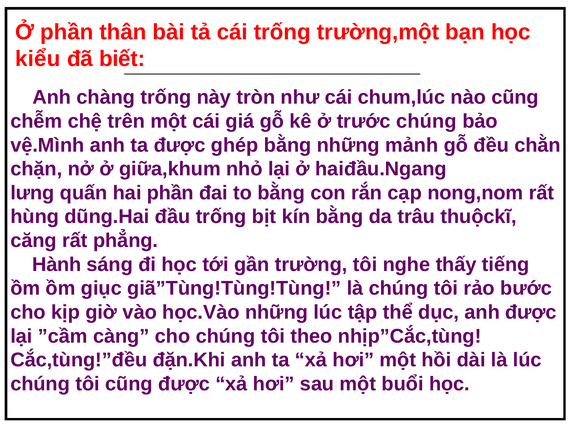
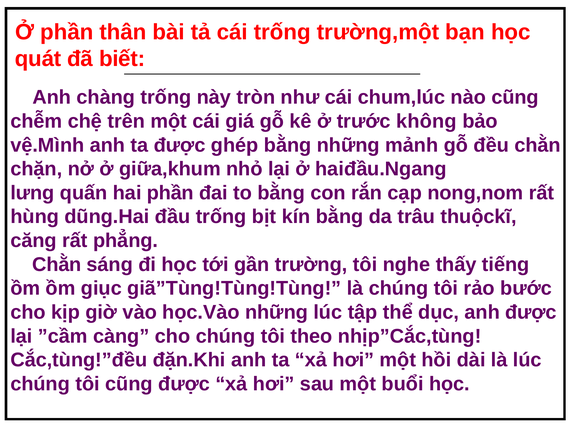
kiểu: kiểu -> quát (38, 59)
trước chúng: chúng -> không (426, 121)
Hành: Hành -> Chằn (57, 264)
